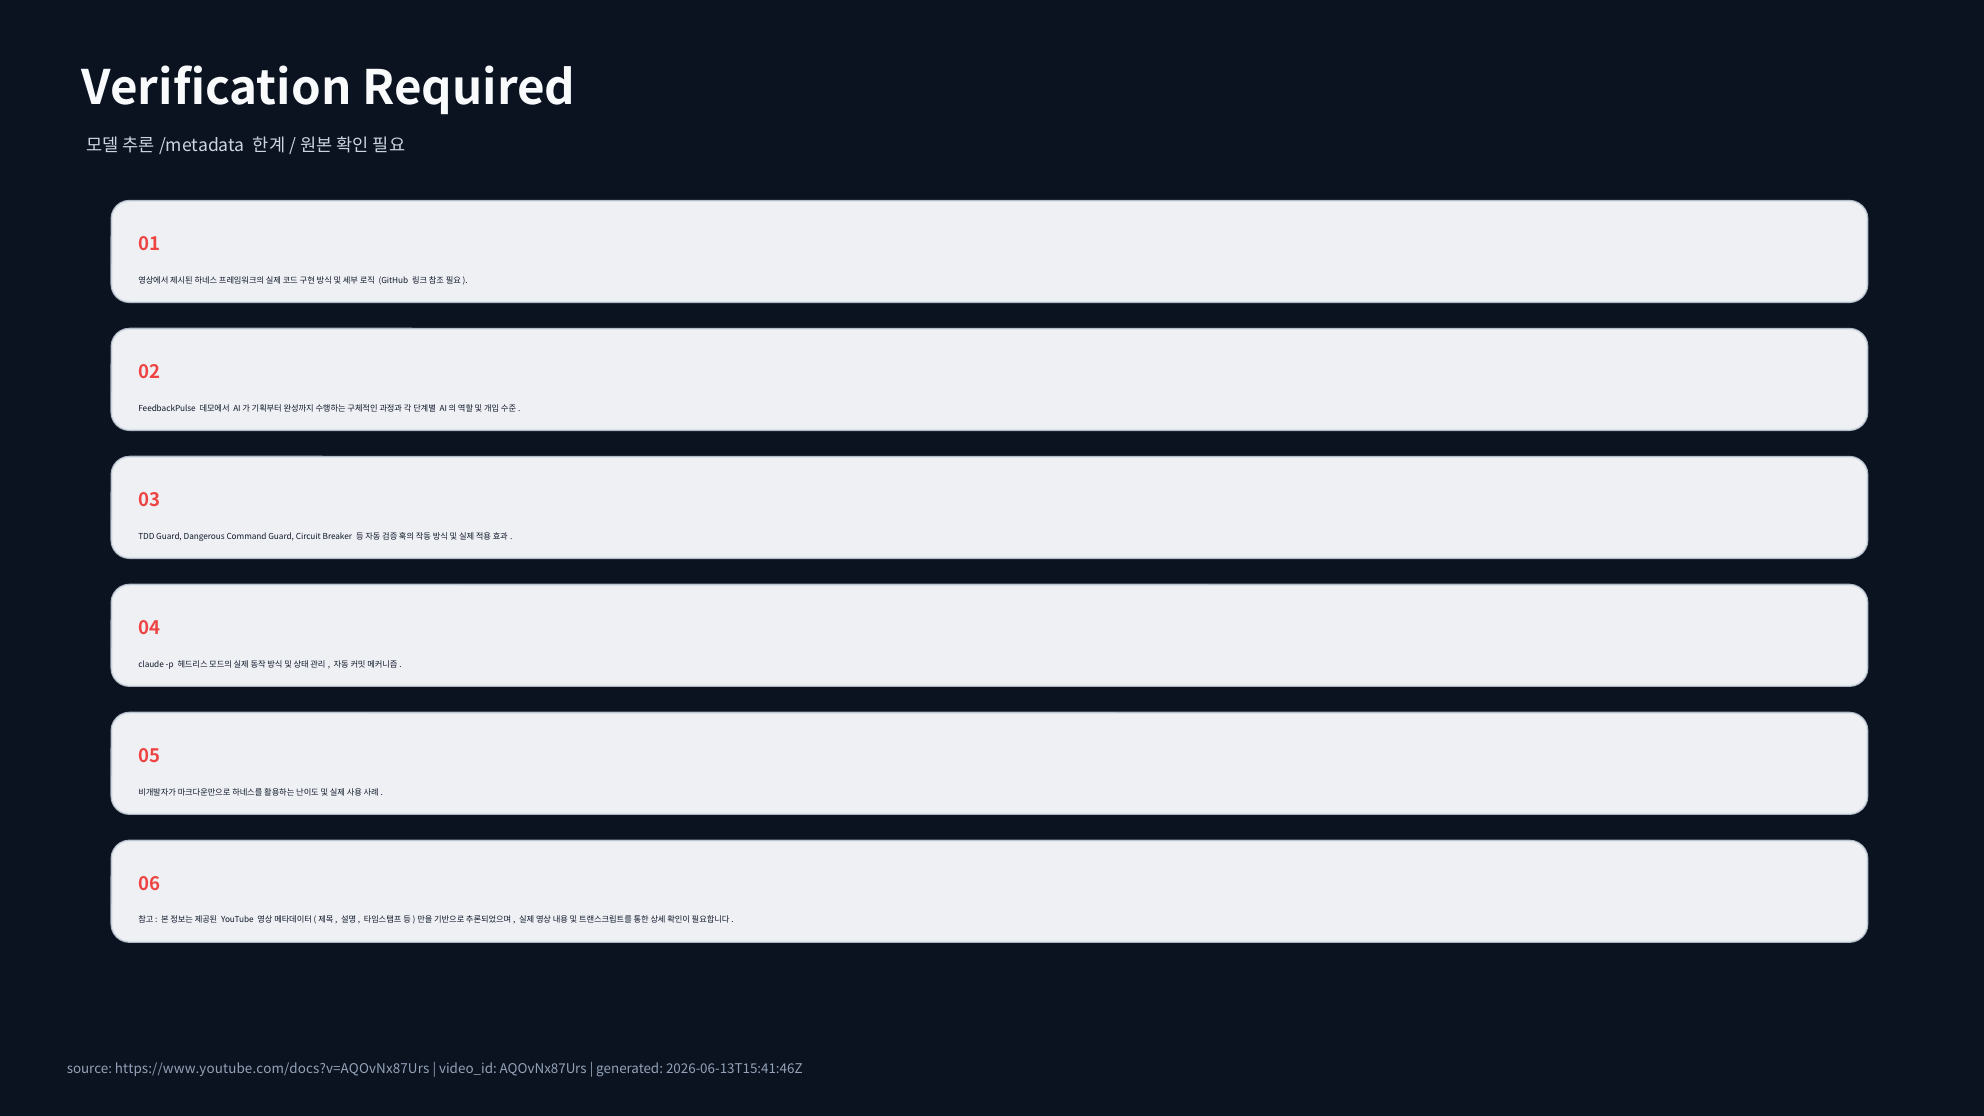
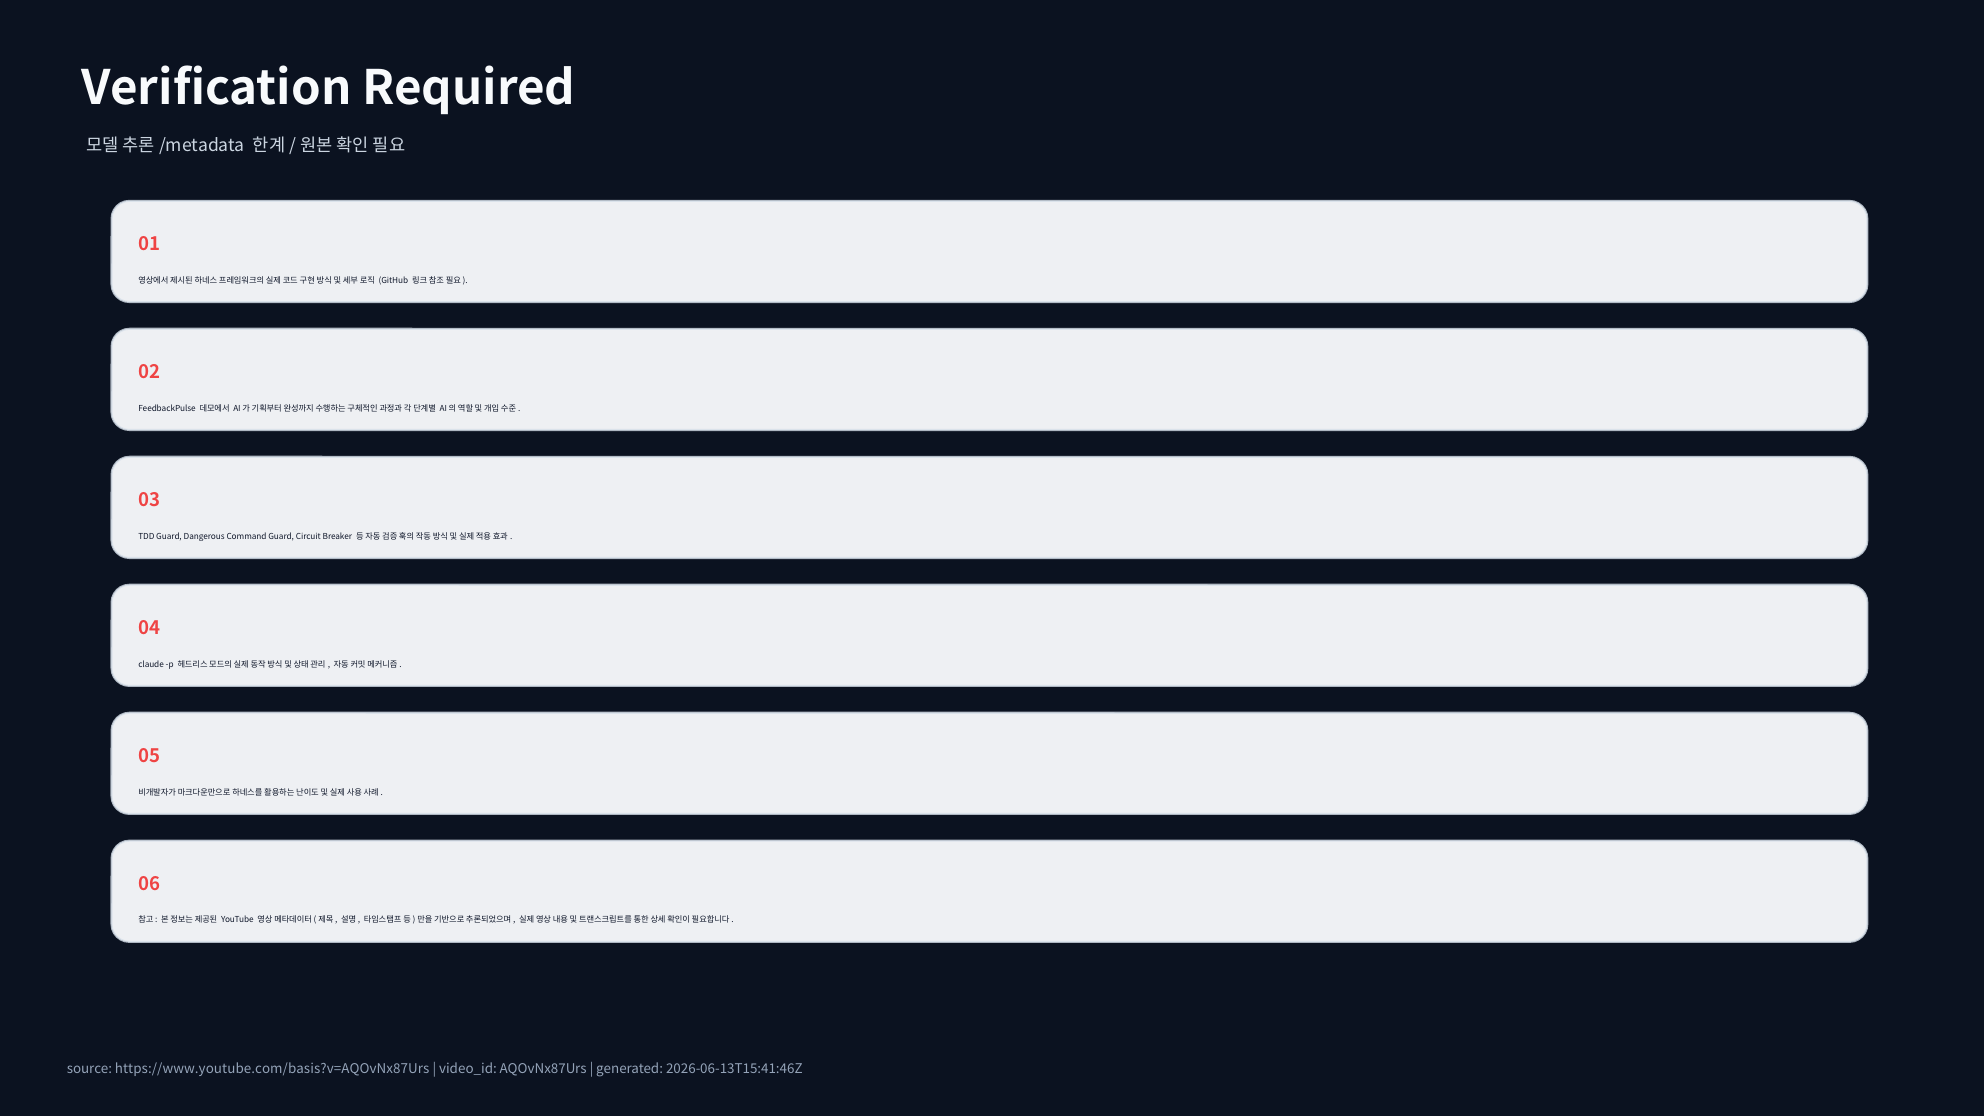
https://www.youtube.com/docs?v=AQOvNx87Urs: https://www.youtube.com/docs?v=AQOvNx87Urs -> https://www.youtube.com/basis?v=AQOvNx87Urs (272, 1069)
